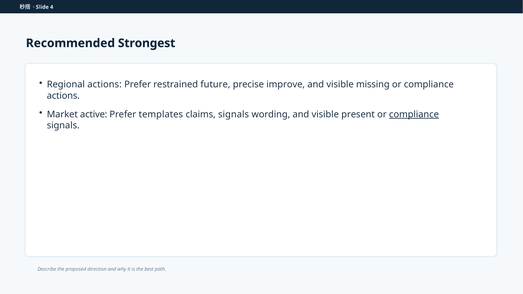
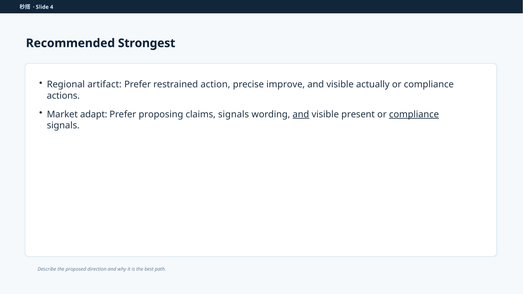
Regional actions: actions -> artifact (105, 85)
future: future -> action (215, 85)
missing: missing -> actually (373, 85)
active: active -> adapt (94, 115)
templates: templates -> proposing (161, 115)
and underline: none -> present (301, 115)
